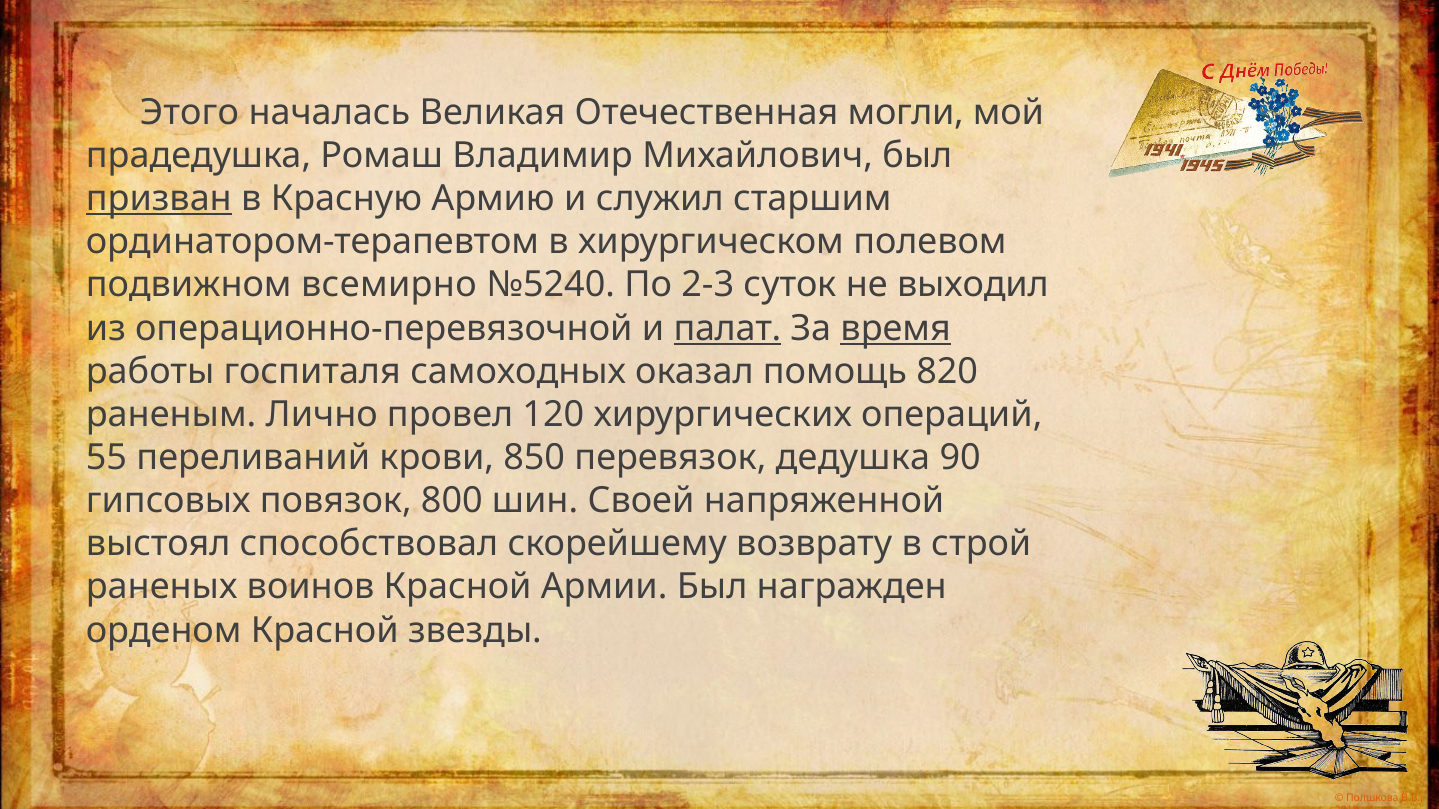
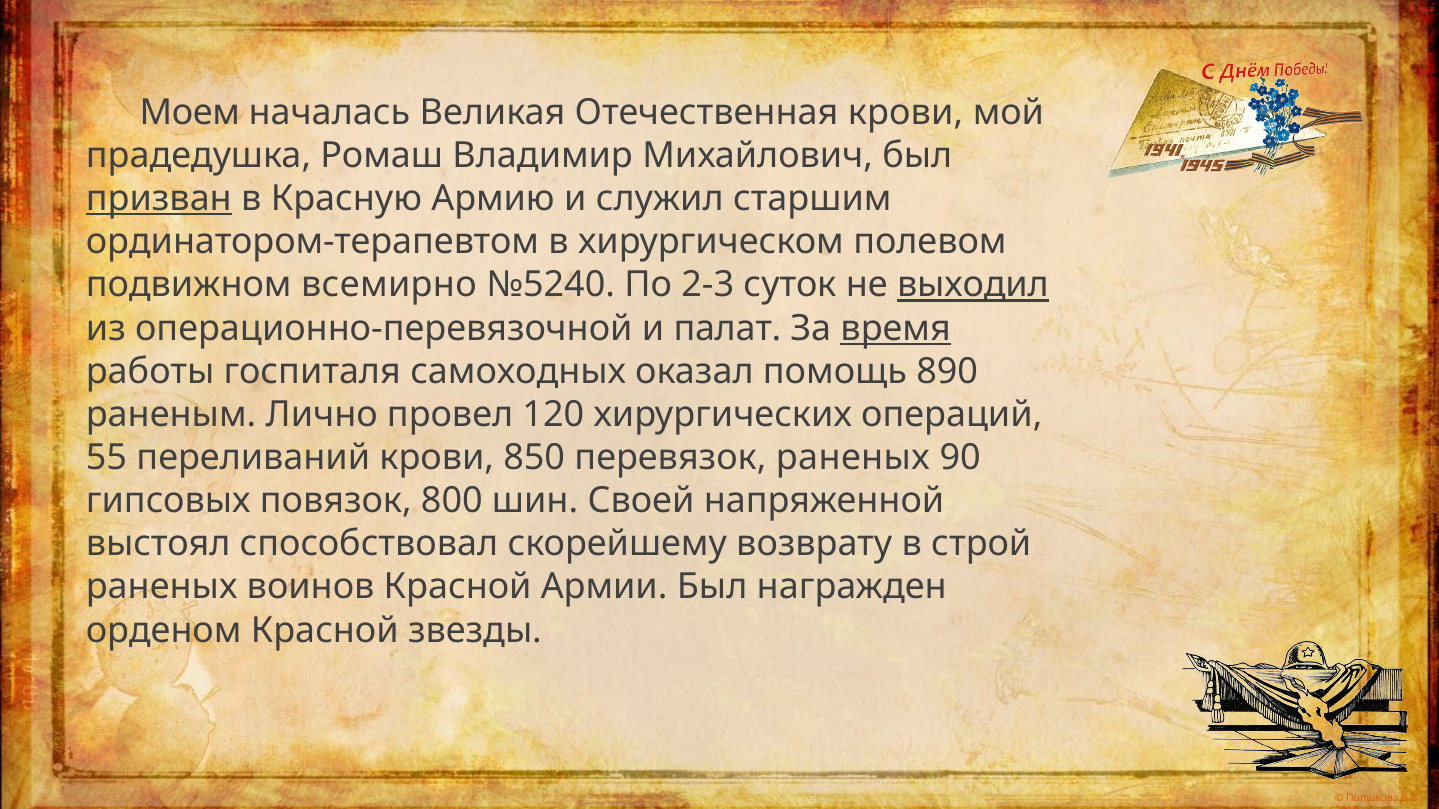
Этого: Этого -> Моем (190, 113)
Отечественная могли: могли -> крови (906, 113)
выходил underline: none -> present (973, 285)
палат underline: present -> none (727, 328)
820: 820 -> 890 (947, 372)
перевязок дедушка: дедушка -> раненых (853, 458)
